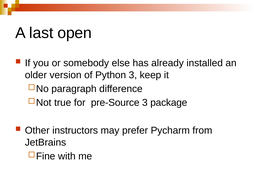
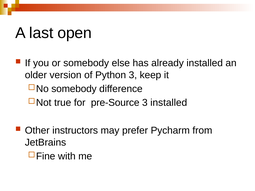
paragraph: paragraph -> somebody (74, 89)
3 package: package -> installed (169, 103)
